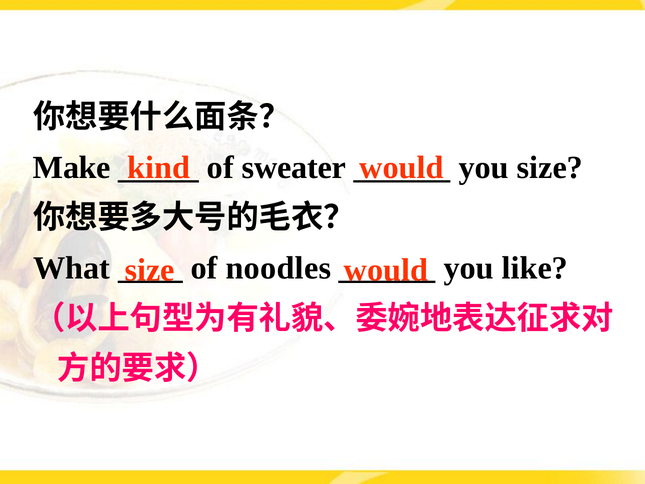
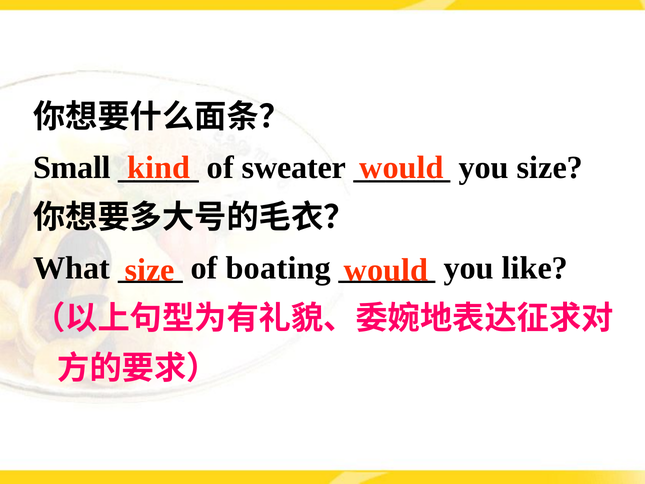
Make: Make -> Small (72, 167)
noodles: noodles -> boating (278, 268)
